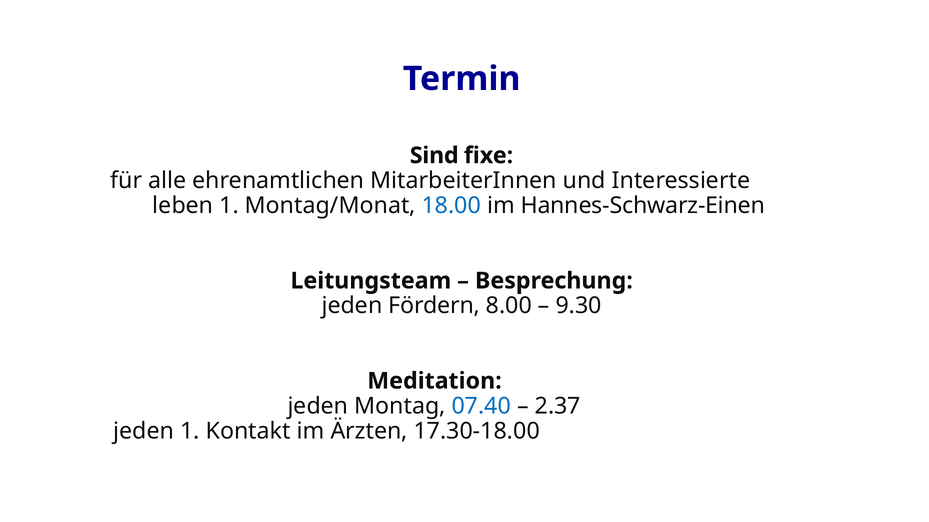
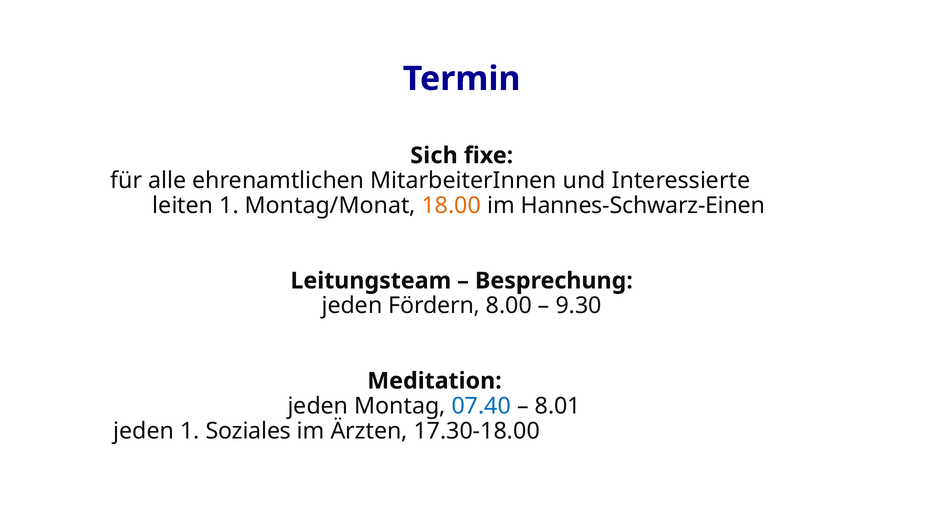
Sind: Sind -> Sich (434, 156)
leben: leben -> leiten (183, 206)
18.00 colour: blue -> orange (451, 206)
2.37: 2.37 -> 8.01 (558, 406)
Kontakt: Kontakt -> Soziales (248, 431)
